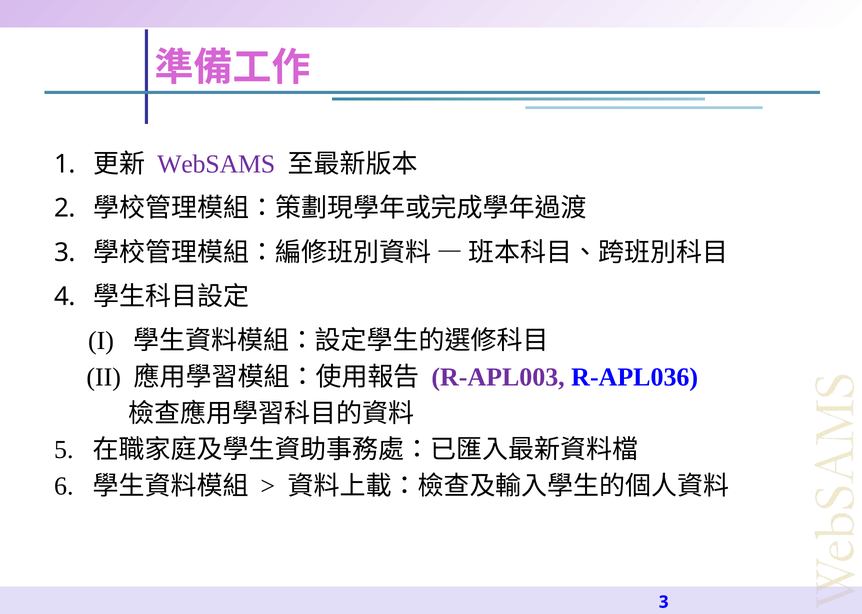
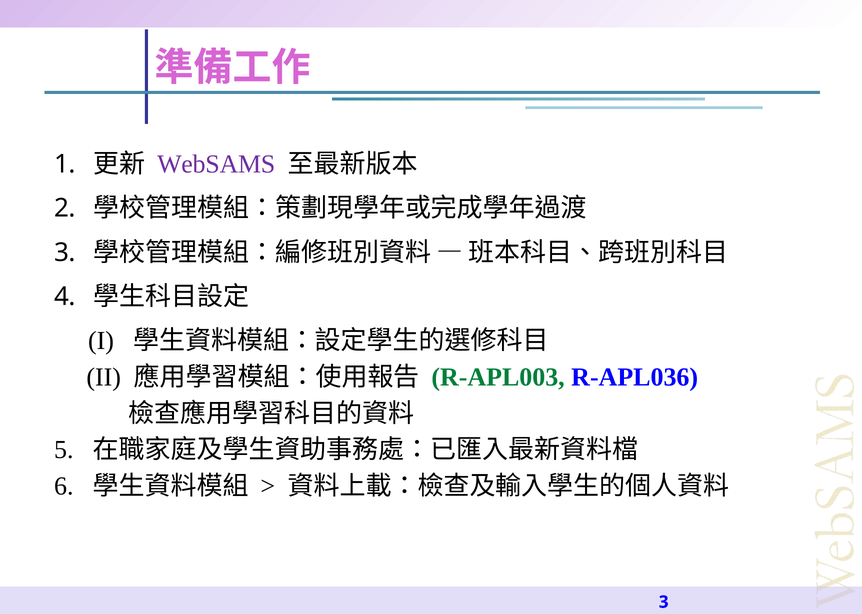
R-APL003 colour: purple -> green (498, 377)
